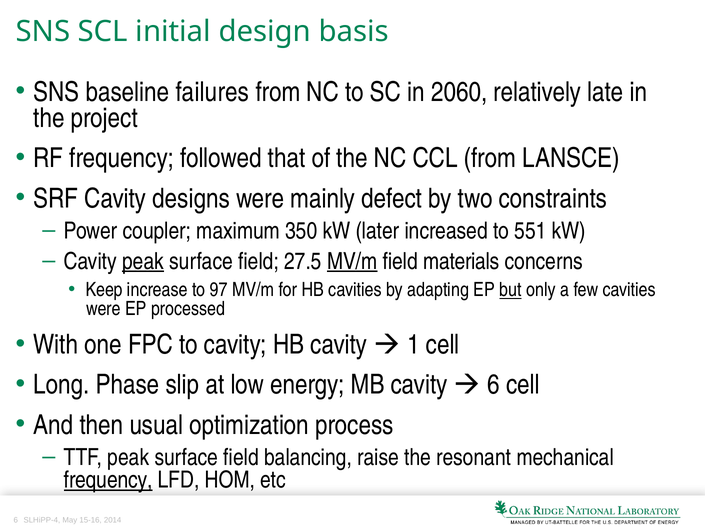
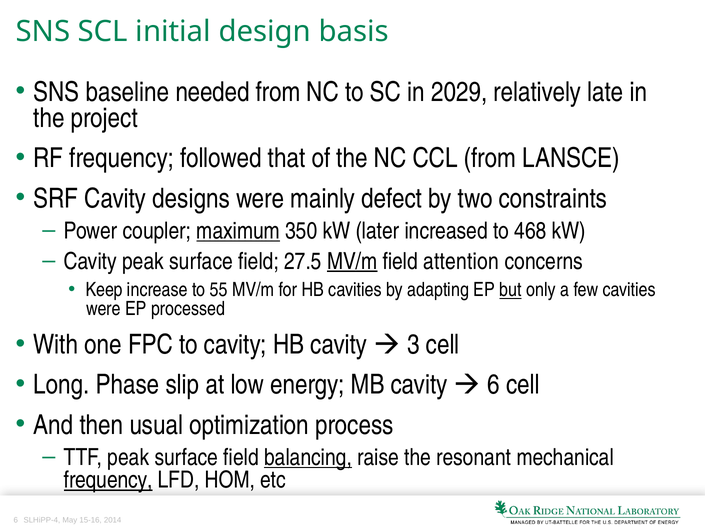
failures: failures -> needed (213, 92)
2060: 2060 -> 2029 (459, 92)
maximum underline: none -> present (238, 231)
551: 551 -> 468 (531, 231)
peak underline: present -> none (143, 261)
materials: materials -> attention (461, 261)
97: 97 -> 55 (219, 290)
1: 1 -> 3 (413, 345)
balancing underline: none -> present (308, 457)
